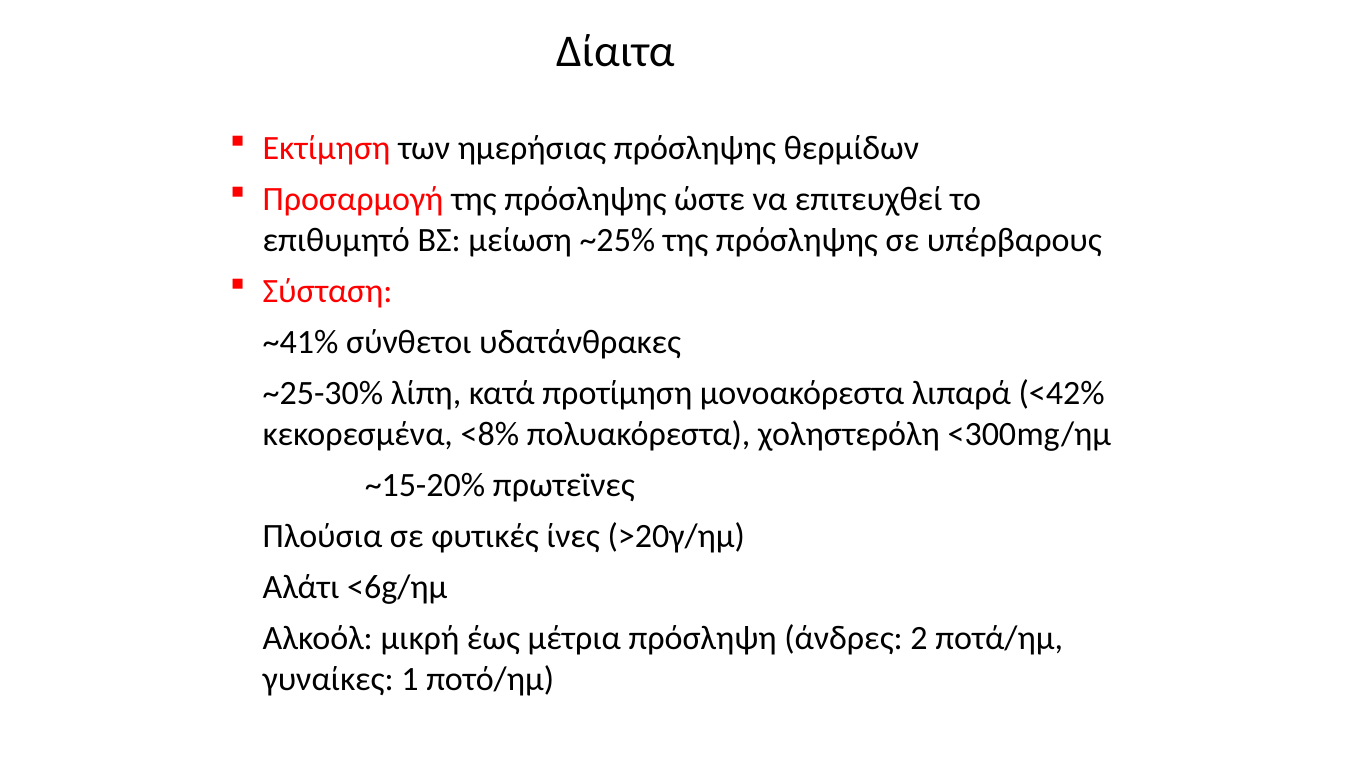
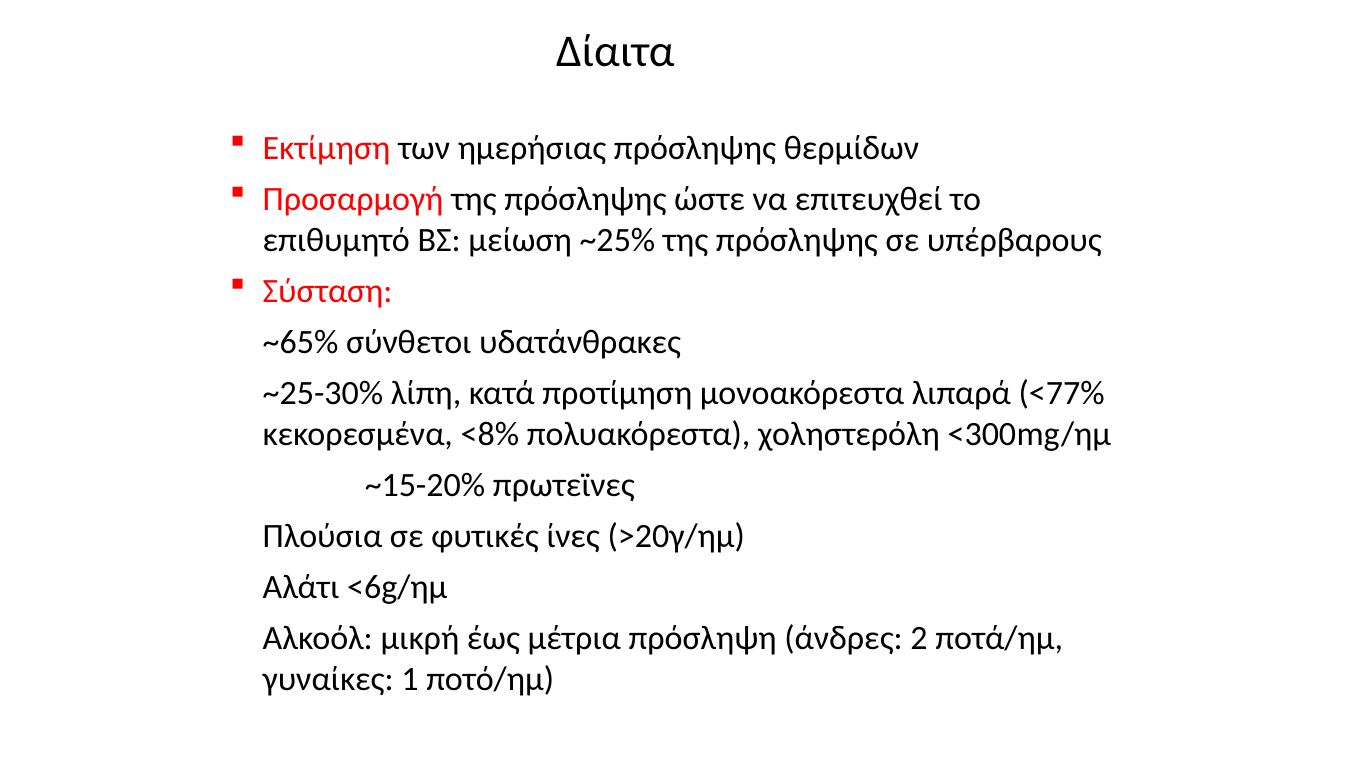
~41%: ~41% -> ~65% (301, 342)
<42%: <42% -> <77% (1062, 393)
